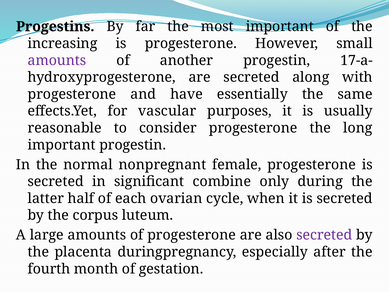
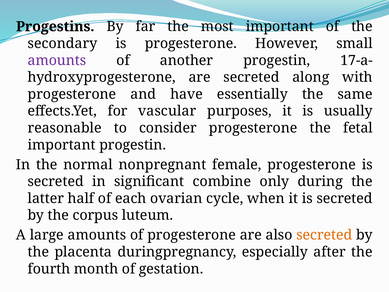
increasing: increasing -> secondary (62, 43)
long: long -> fetal (358, 128)
secreted colour: purple -> orange (324, 235)
